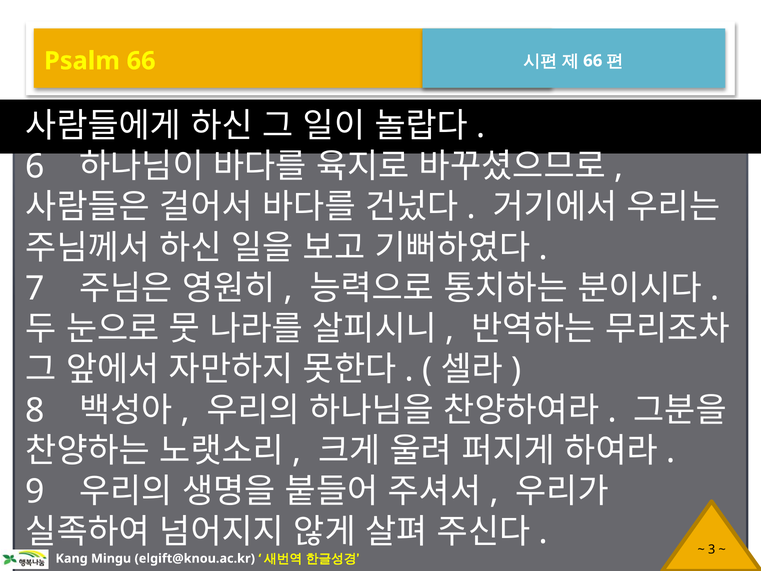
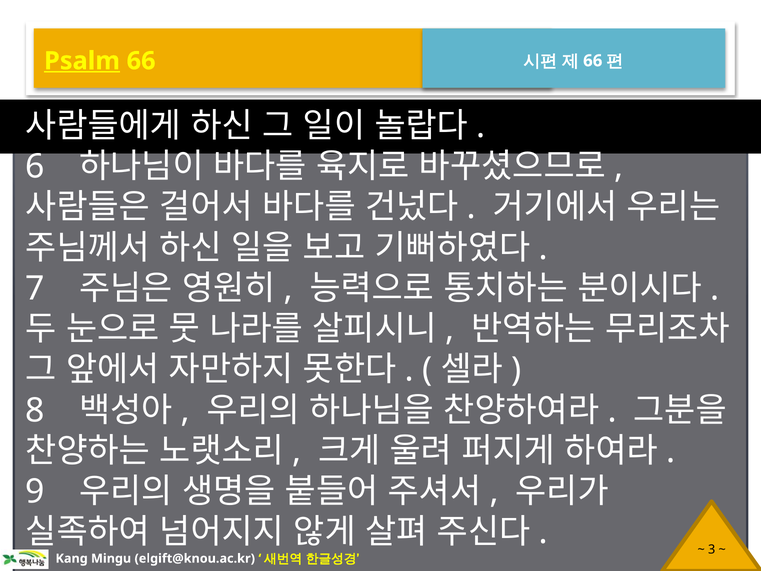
Psalm underline: none -> present (82, 61)
